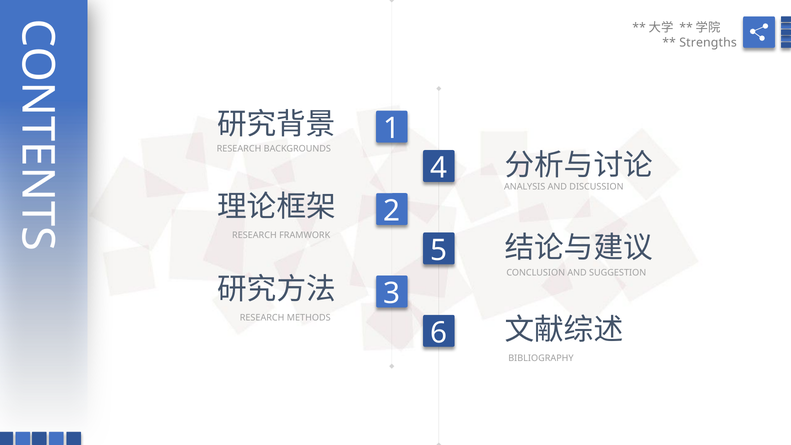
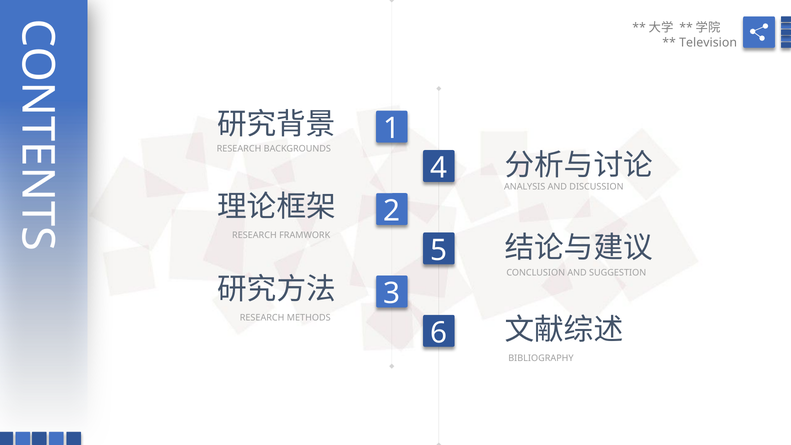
Strengths: Strengths -> Television (708, 42)
